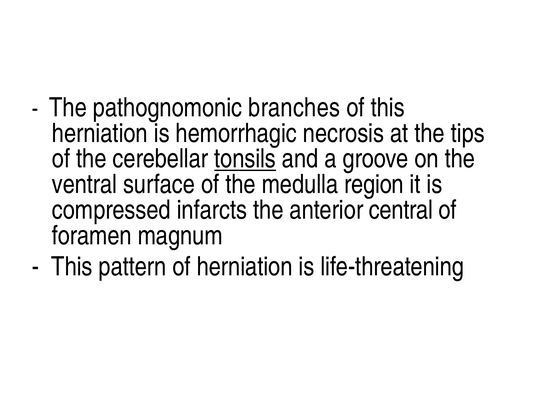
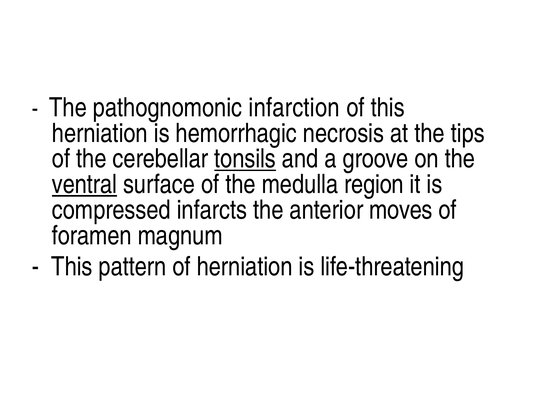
branches: branches -> infarction (294, 108)
ventral underline: none -> present (85, 184)
central: central -> moves (401, 210)
